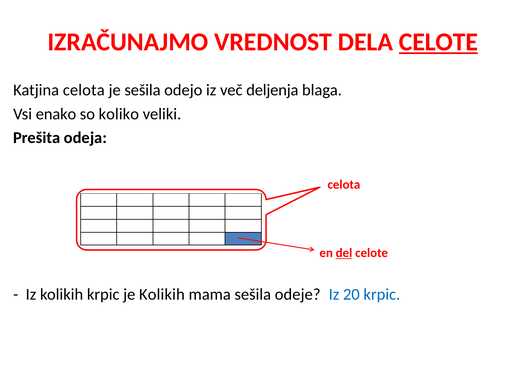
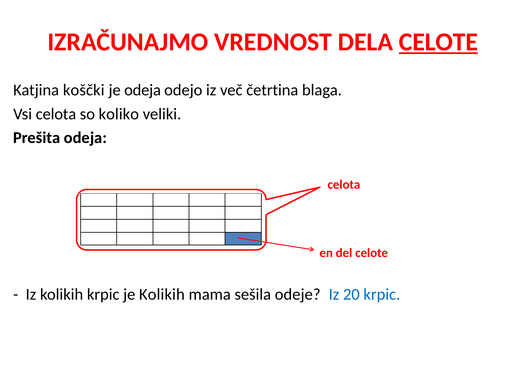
Katjina celota: celota -> koščki (84, 90)
je sešila: sešila -> odeja (143, 90)
deljenja: deljenja -> četrtina (272, 90)
Vsi enako: enako -> celota (56, 114)
del underline: present -> none (344, 253)
